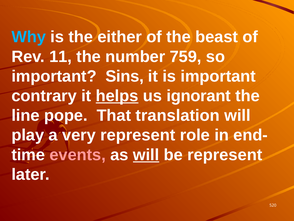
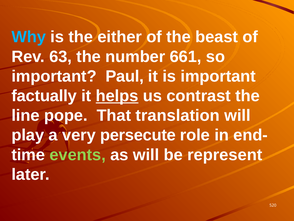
11: 11 -> 63 (61, 56)
759: 759 -> 661 (186, 56)
Sins: Sins -> Paul (125, 76)
contrary: contrary -> factually (44, 96)
ignorant: ignorant -> contrast (199, 96)
very represent: represent -> persecute (138, 135)
events colour: pink -> light green (78, 154)
will underline: present -> none (146, 154)
